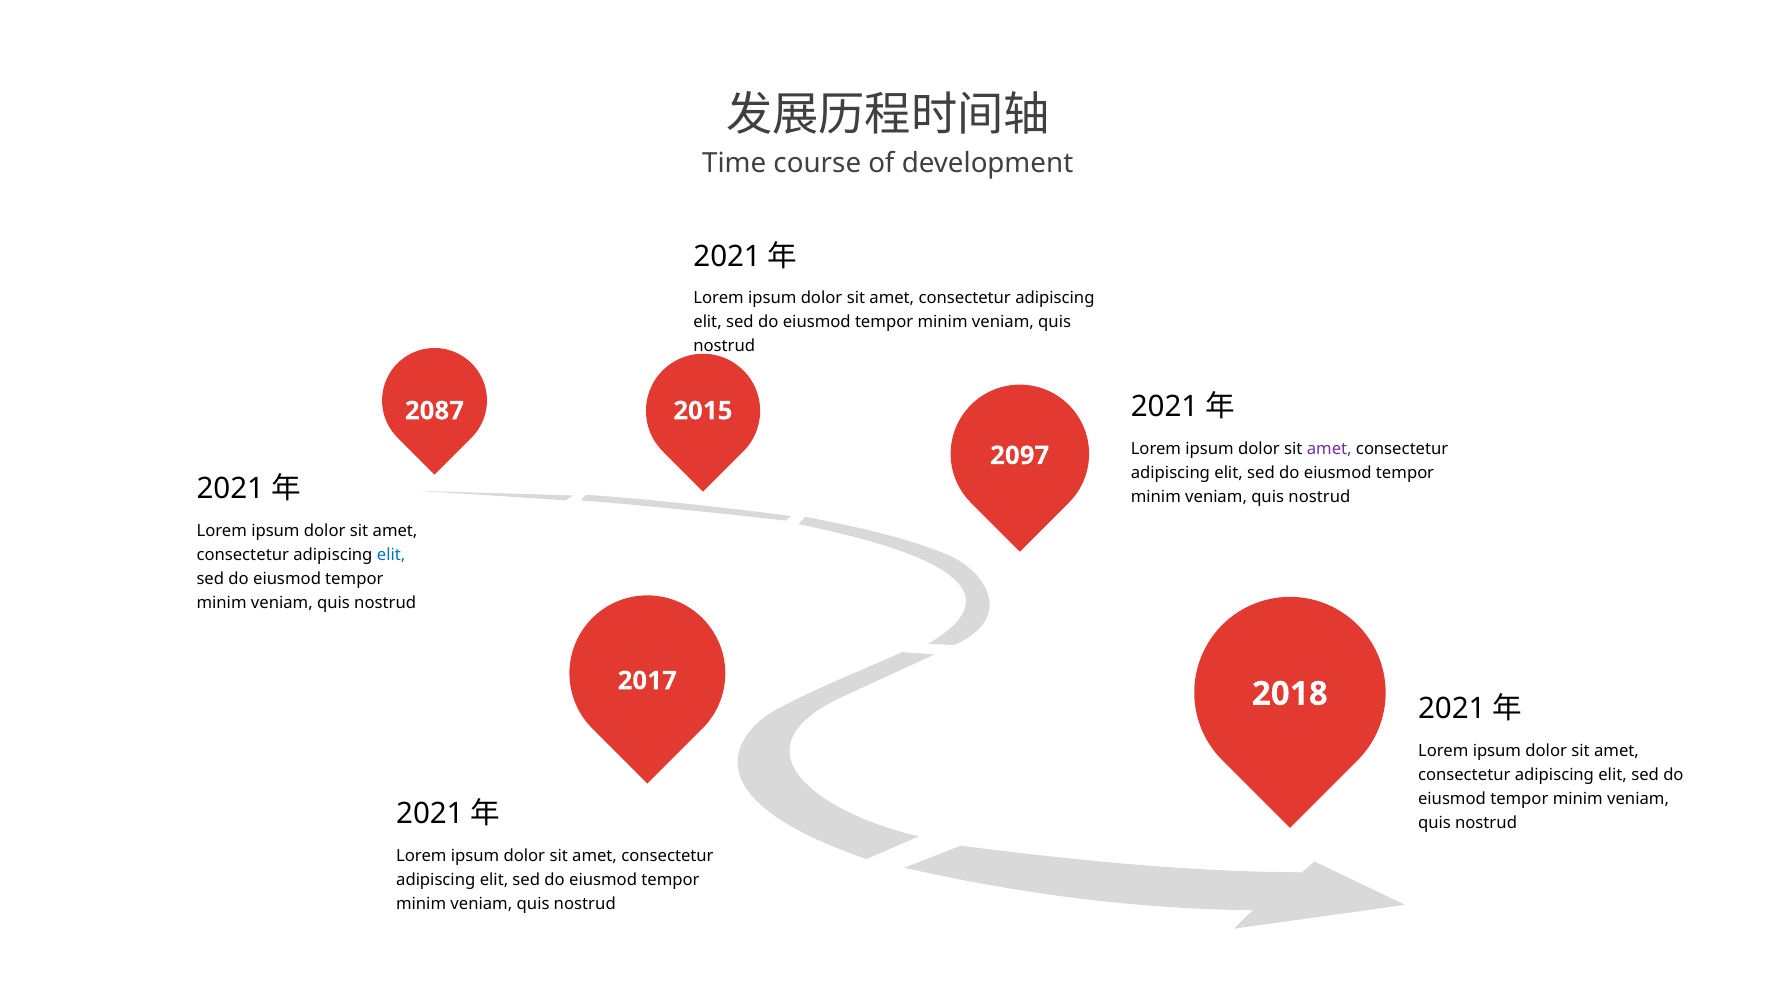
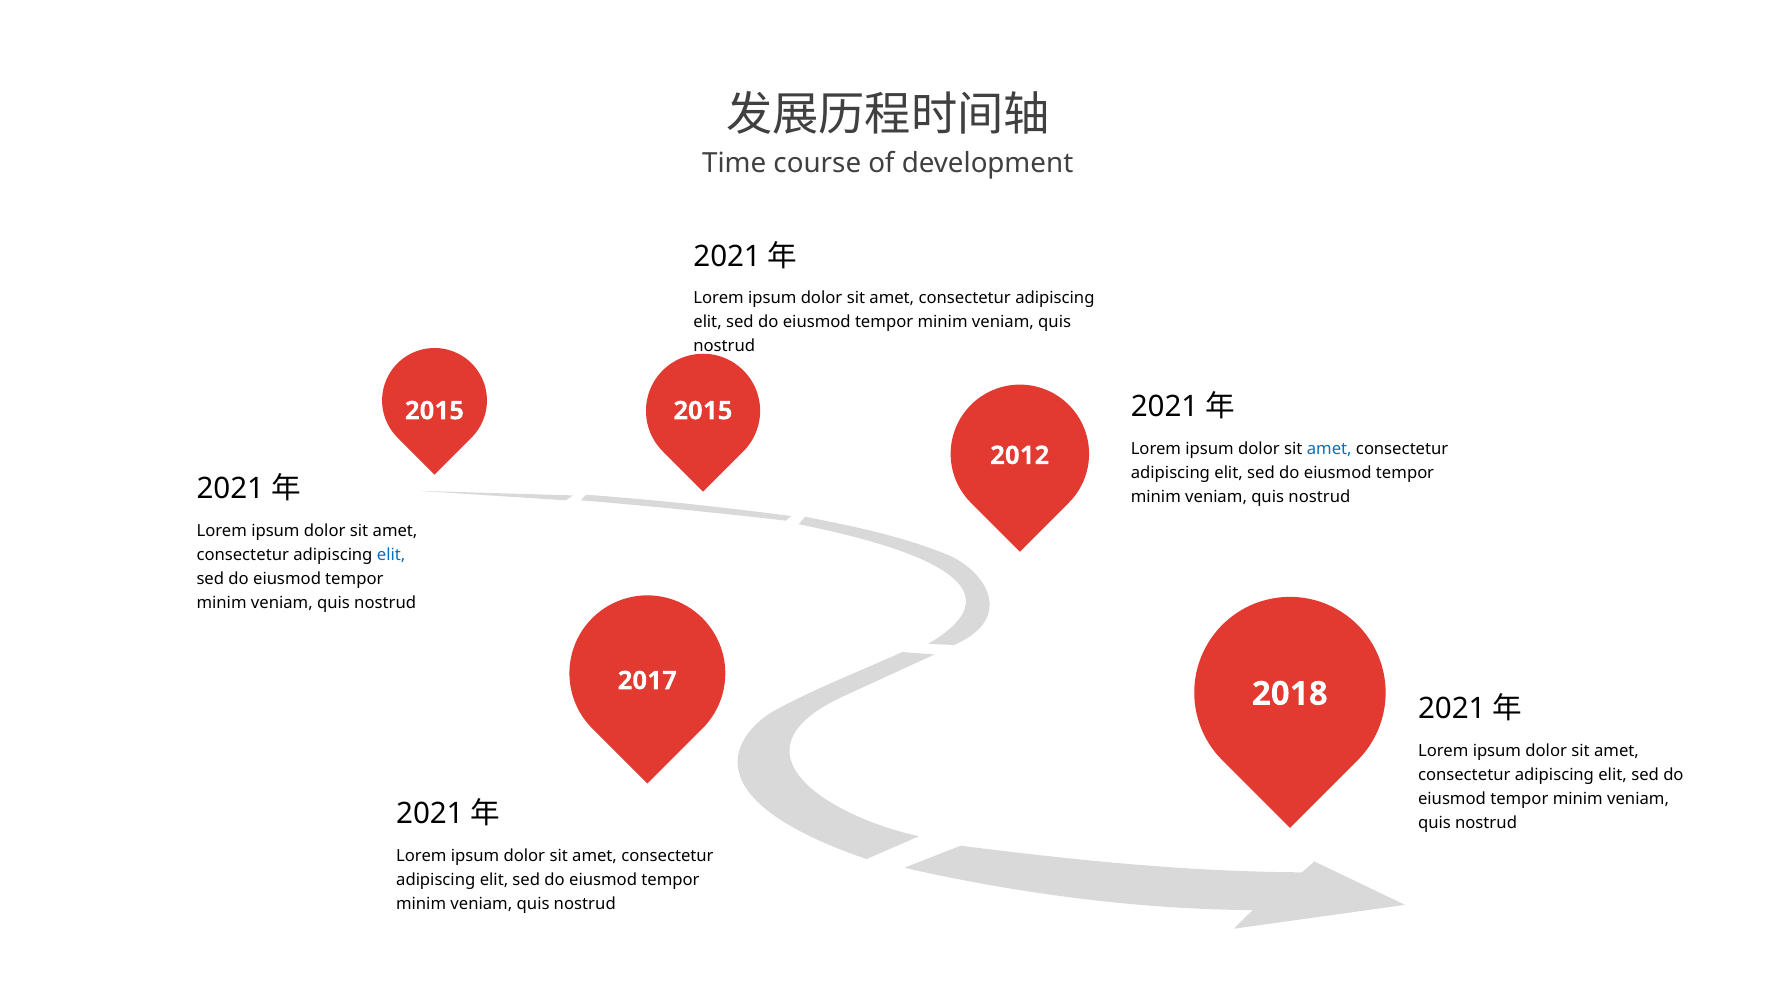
2087: 2087 -> 2015 (434, 411)
amet colour: purple -> blue (1329, 449)
2097: 2097 -> 2012 (1020, 456)
